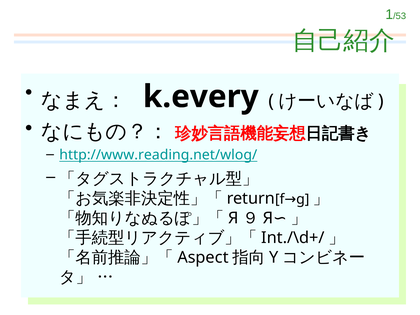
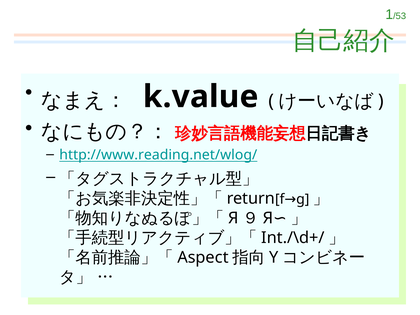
k.every: k.every -> k.value (201, 97)
